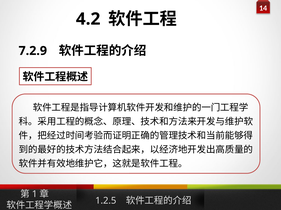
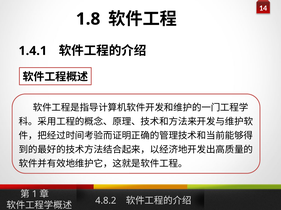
4.2: 4.2 -> 1.8 (88, 19)
7.2.9: 7.2.9 -> 1.4.1 (33, 51)
1.2.5: 1.2.5 -> 4.8.2 (106, 201)
